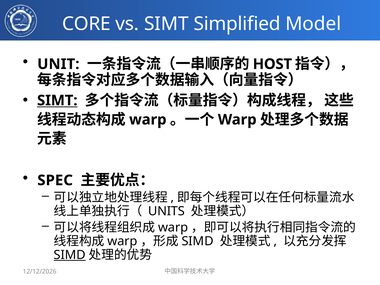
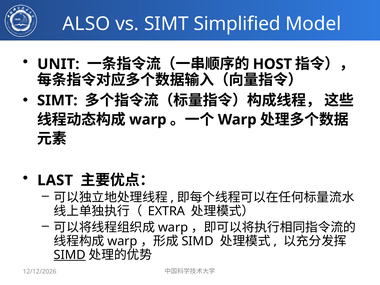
CORE: CORE -> ALSO (86, 24)
SIMT underline: present -> none (57, 100)
SPEC: SPEC -> LAST (55, 180)
UNITS: UNITS -> EXTRA (166, 211)
